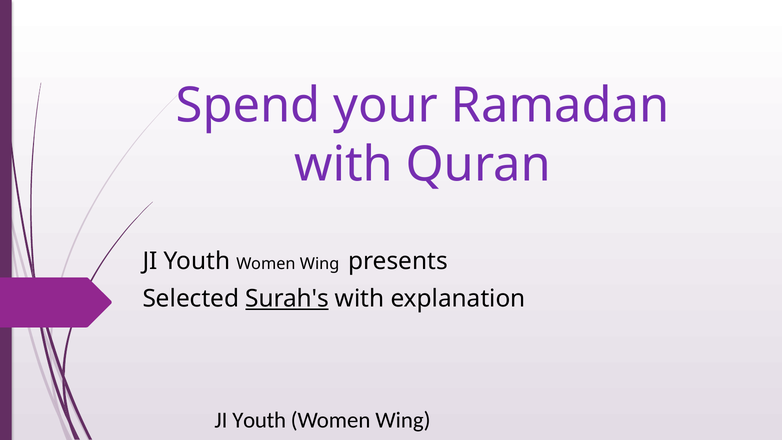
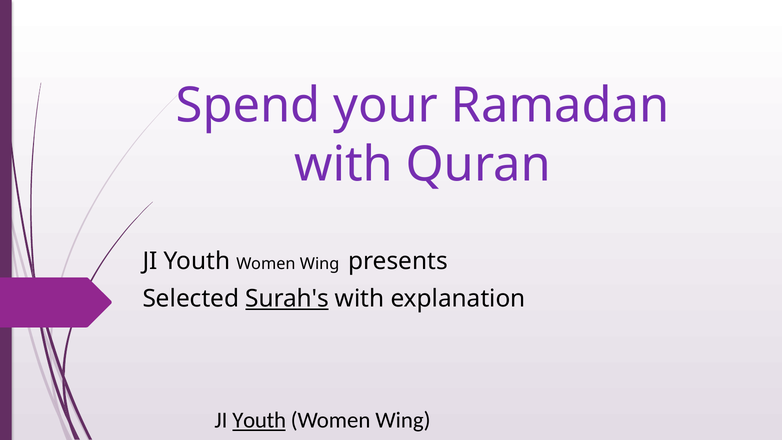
Youth underline: none -> present (259, 420)
